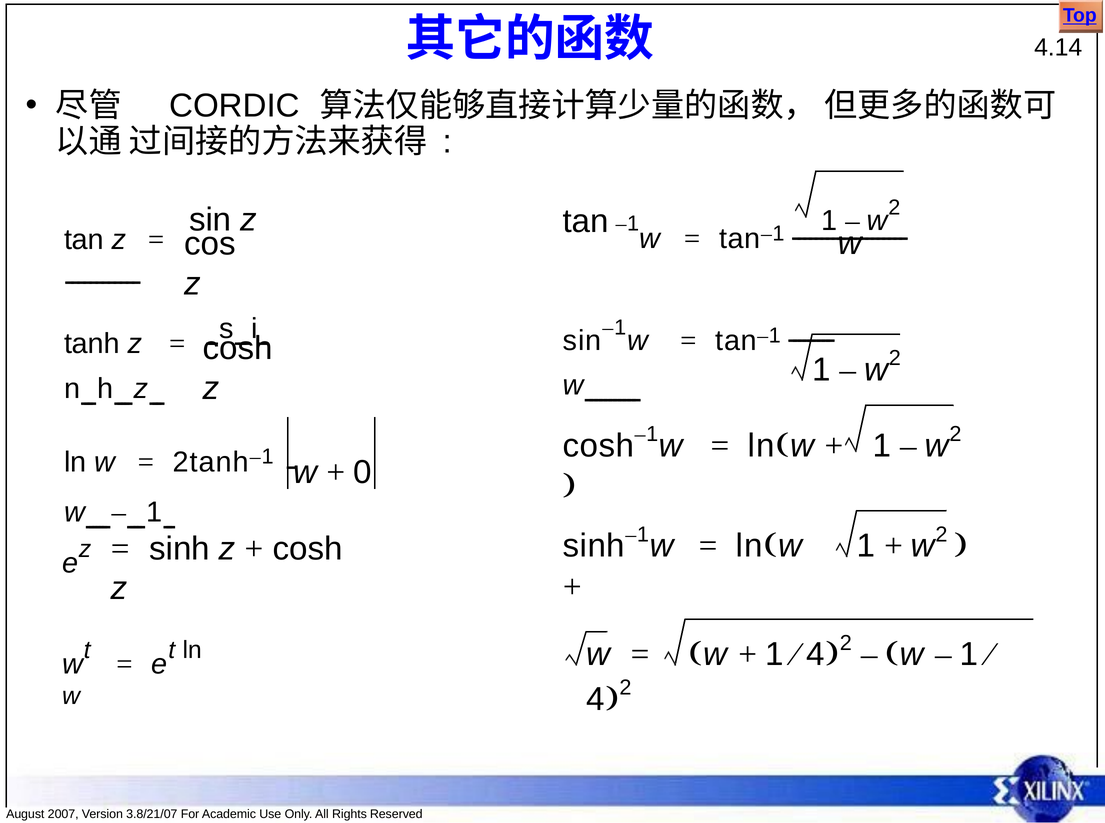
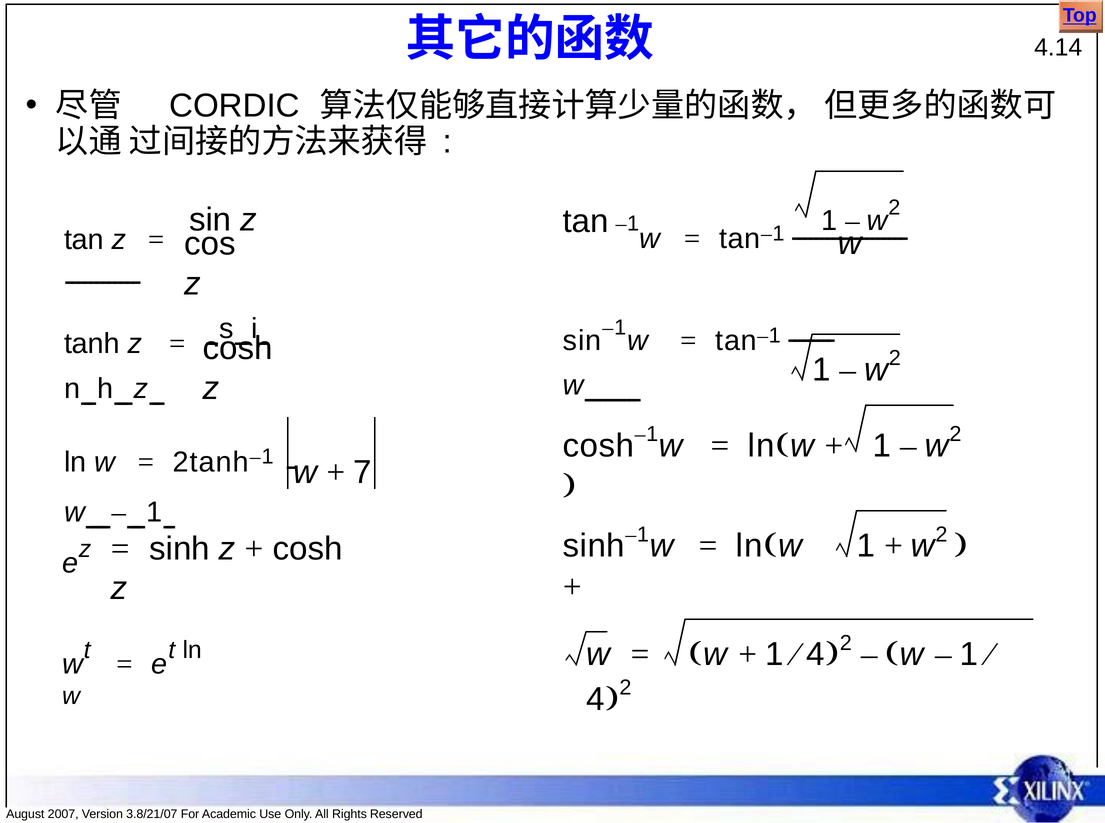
0: 0 -> 7 (363, 472)
